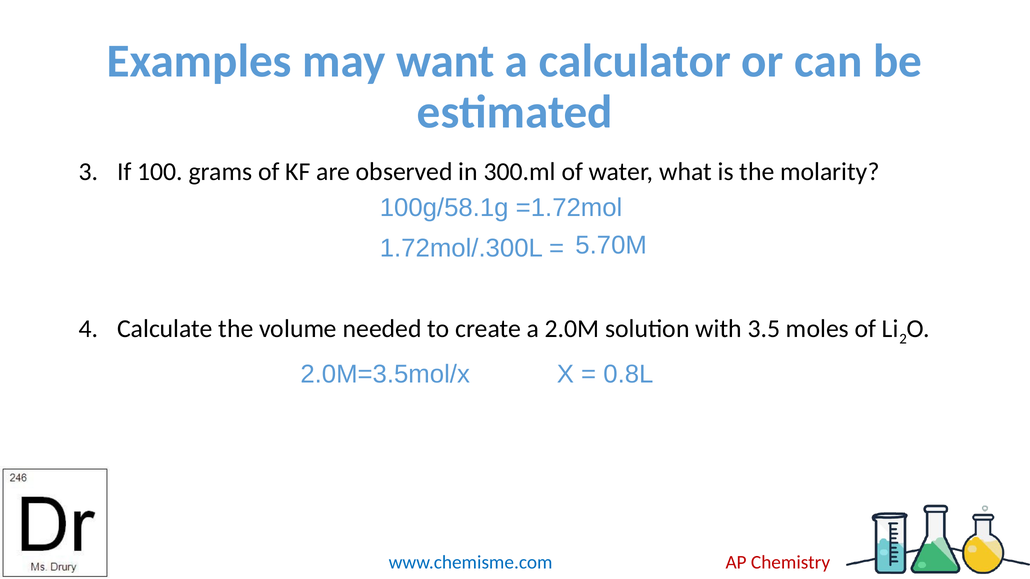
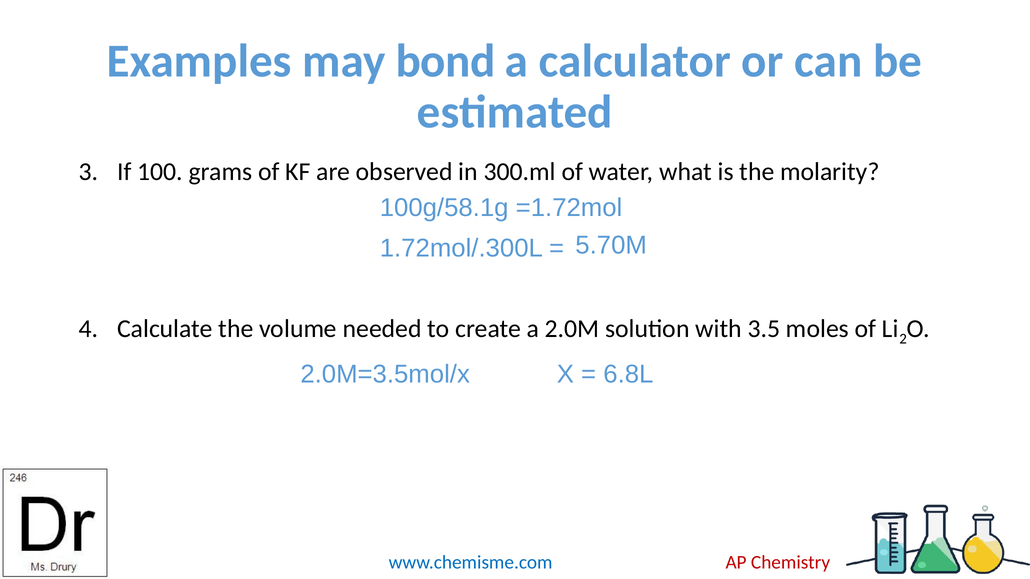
want: want -> bond (445, 61)
0.8L: 0.8L -> 6.8L (628, 374)
